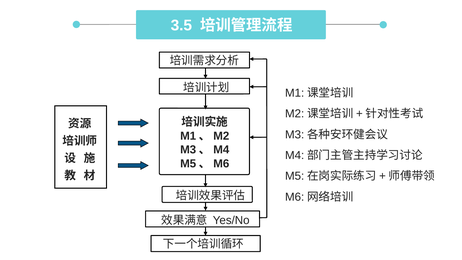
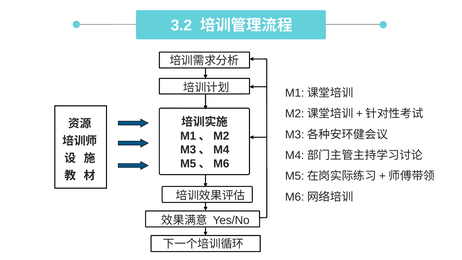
3.5: 3.5 -> 3.2 (181, 25)
